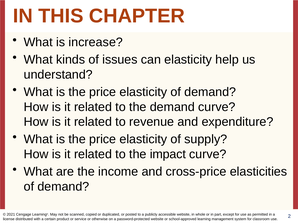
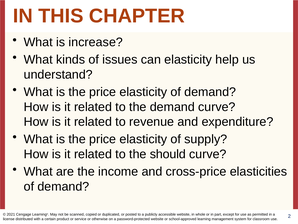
impact: impact -> should (168, 154)
